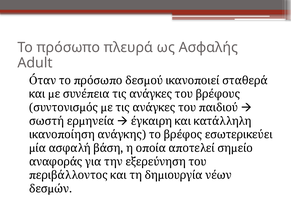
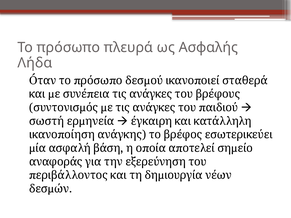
Adult: Adult -> Λήδα (35, 63)
